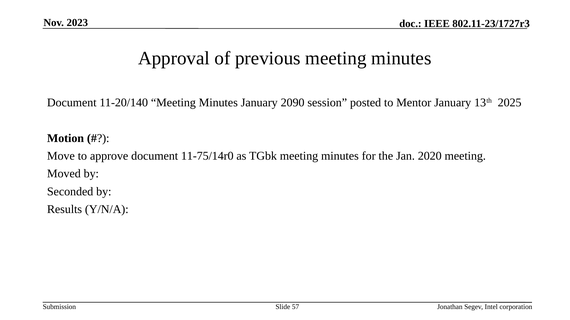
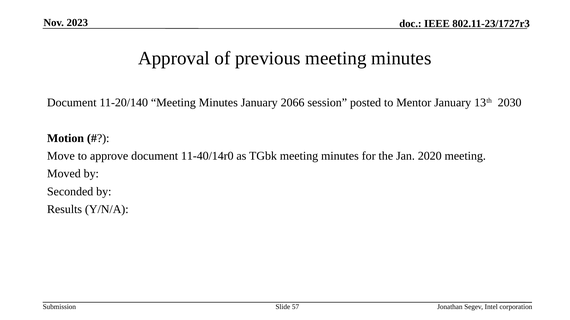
2090: 2090 -> 2066 (293, 103)
2025: 2025 -> 2030 (510, 103)
11-75/14r0: 11-75/14r0 -> 11-40/14r0 (207, 156)
